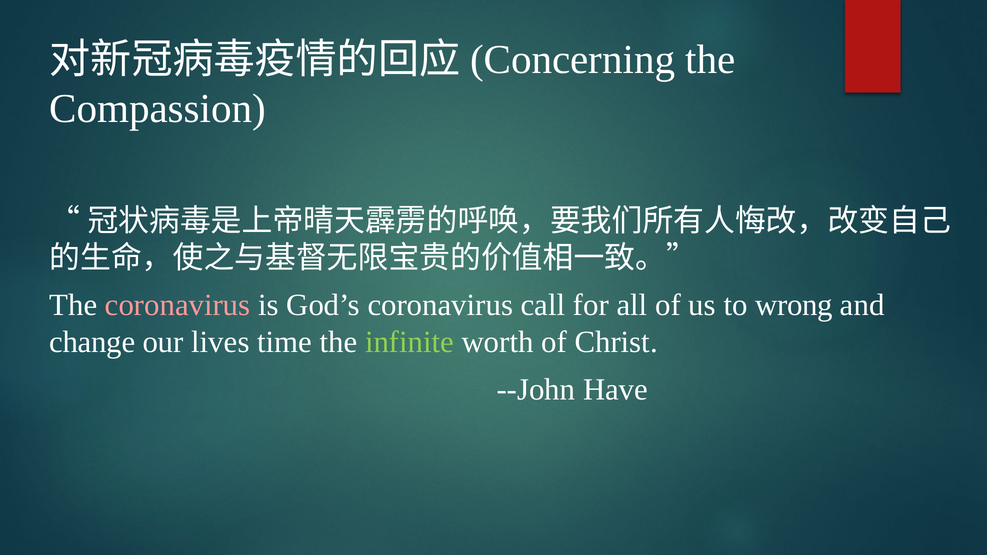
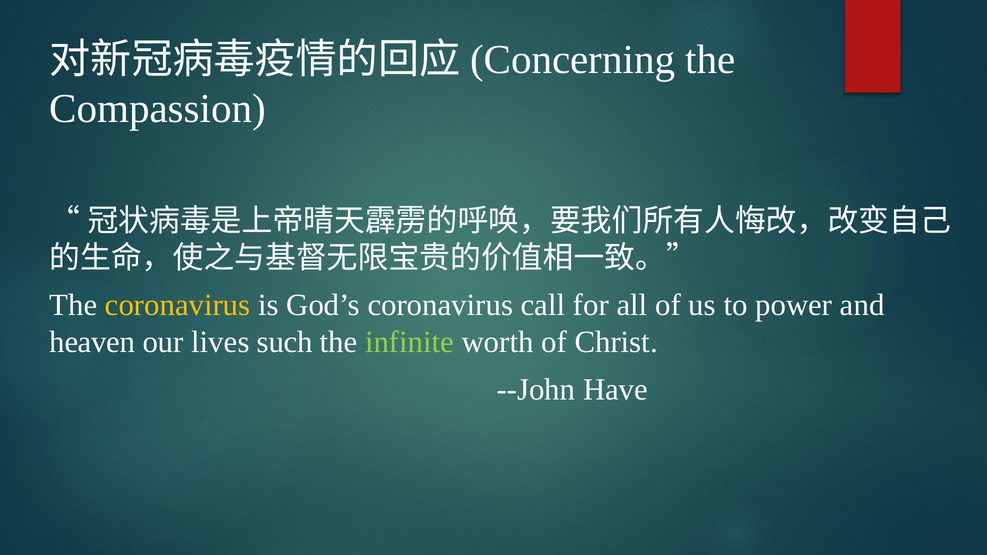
coronavirus colour: pink -> yellow (178, 305)
wrong: wrong -> power (794, 305)
change: change -> heaven (92, 342)
time: time -> such (285, 342)
